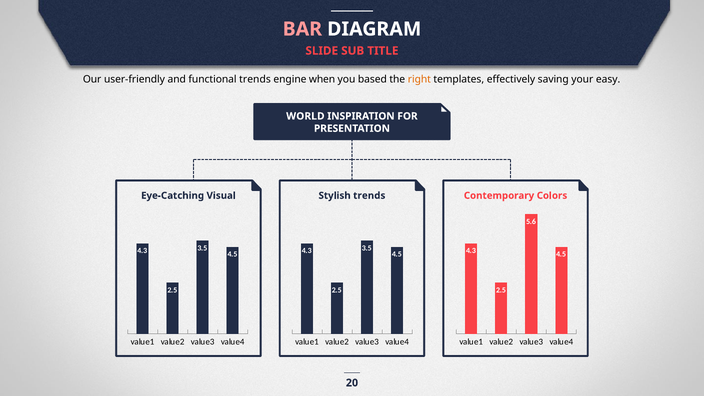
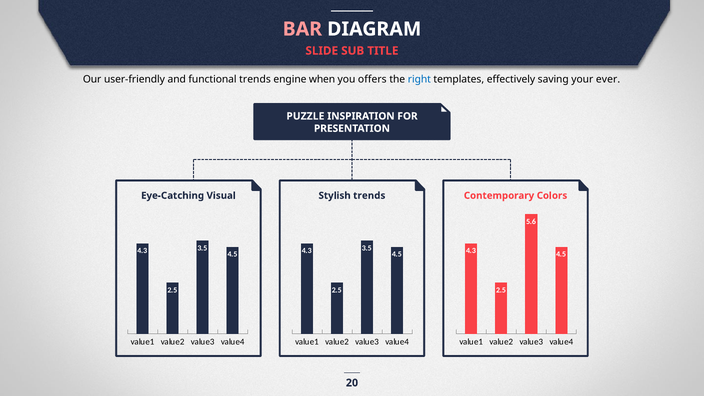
based: based -> offers (372, 79)
right colour: orange -> blue (419, 79)
easy: easy -> ever (608, 79)
WORLD: WORLD -> PUZZLE (305, 116)
